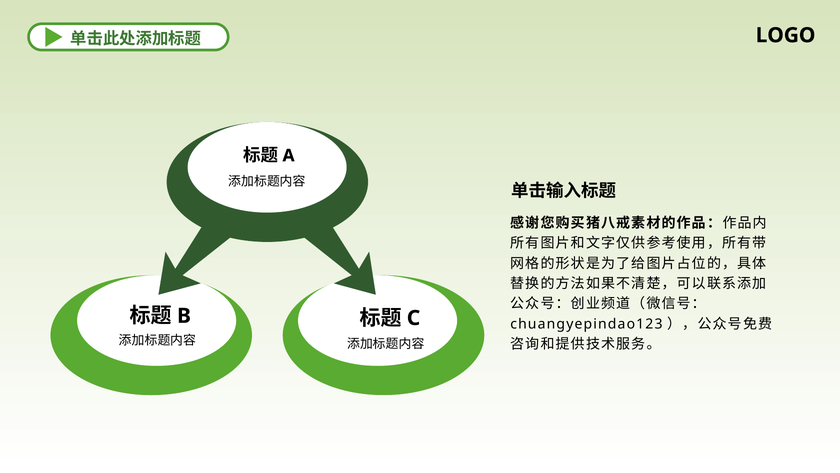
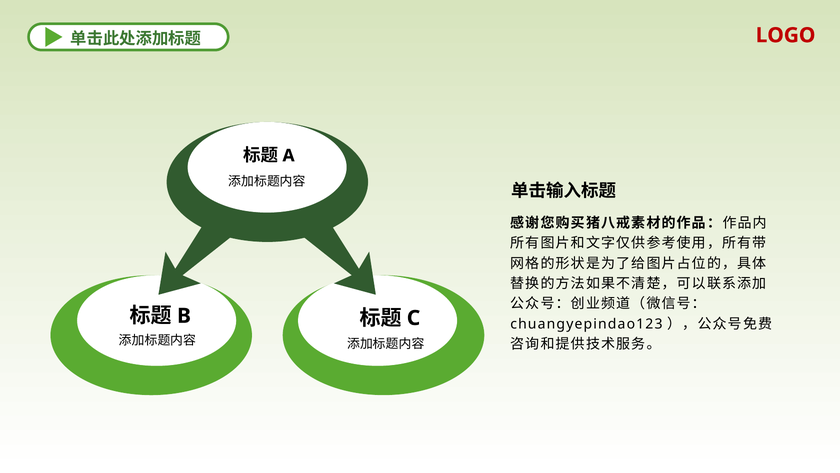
LOGO colour: black -> red (786, 35)
